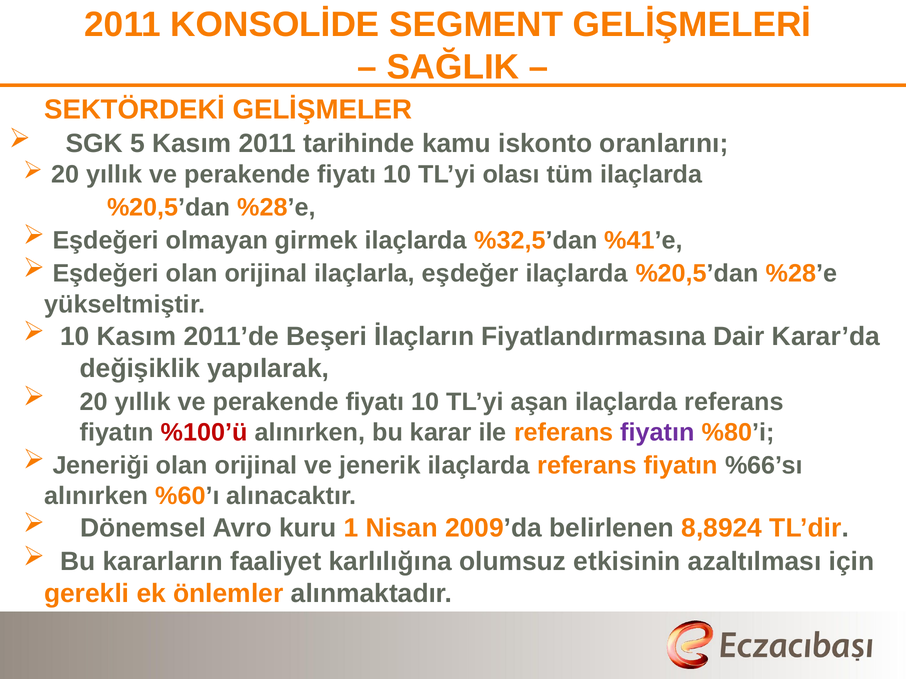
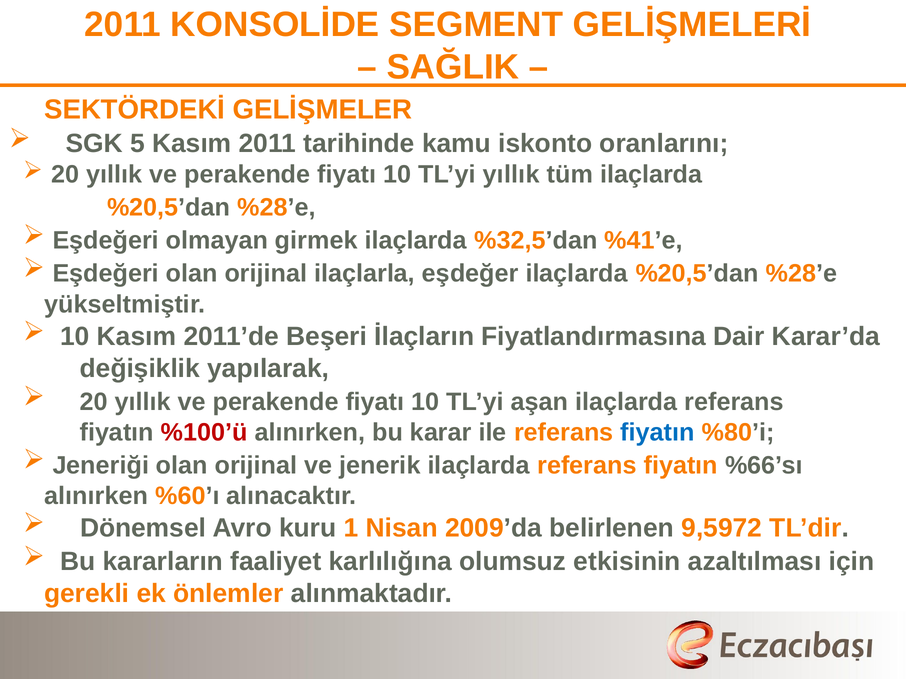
TL’yi olası: olası -> yıllık (511, 175)
fiyatın colour: purple -> blue (658, 433)
8,8924: 8,8924 -> 9,5972 (722, 529)
